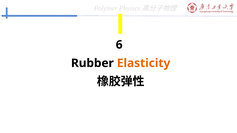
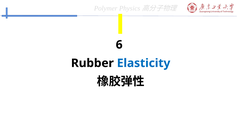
Elasticity colour: orange -> blue (144, 63)
